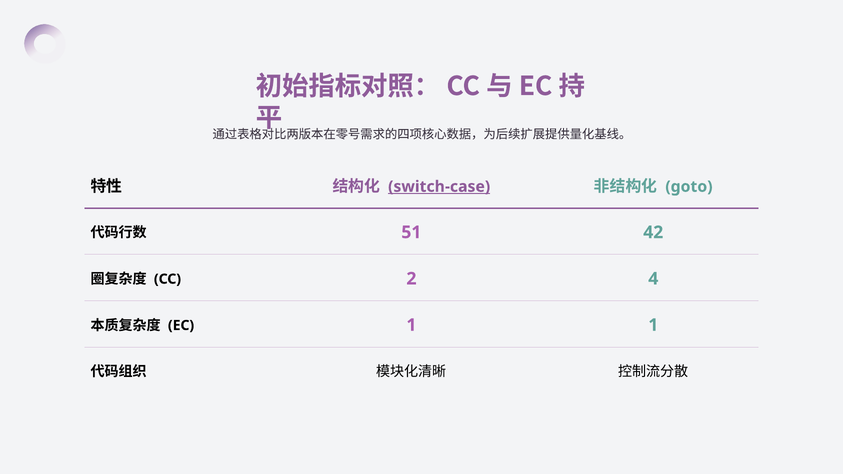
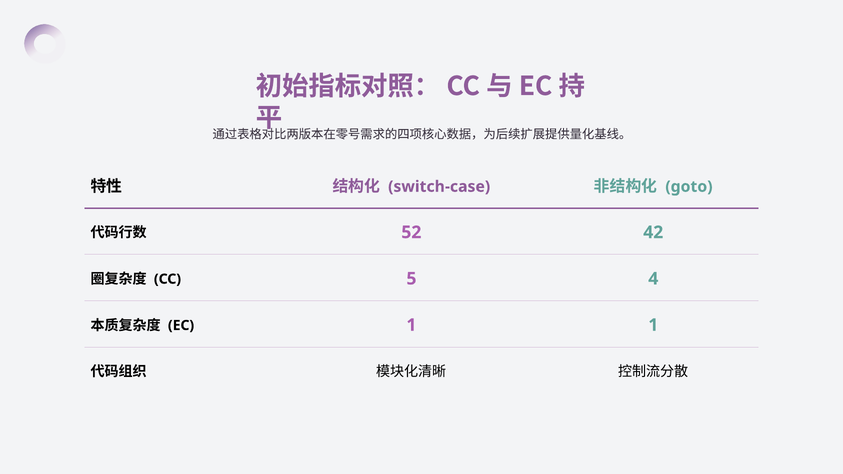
switch-case underline: present -> none (439, 187)
51: 51 -> 52 (411, 232)
2: 2 -> 5 (411, 279)
